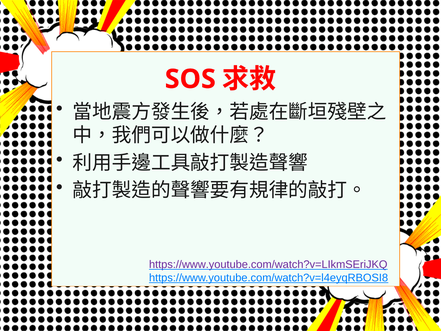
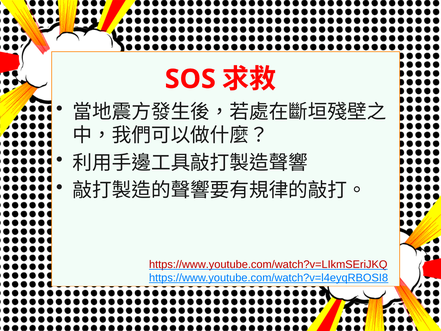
https://www.youtube.com/watch?v=LIkmSEriJKQ colour: purple -> red (268, 264)
